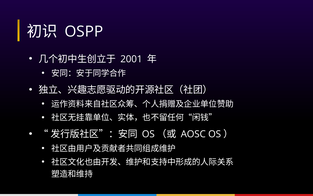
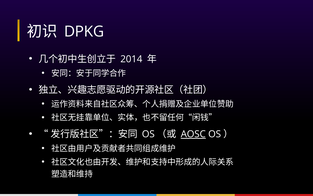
OSPP: OSPP -> DPKG (84, 32)
2001: 2001 -> 2014 (131, 59)
AOSC underline: none -> present (193, 134)
